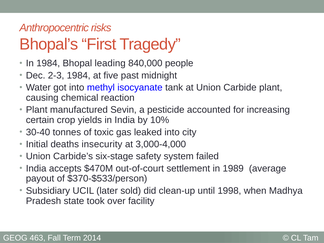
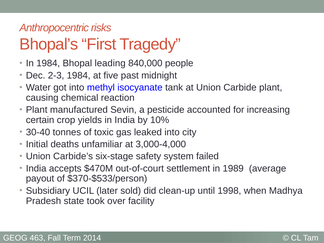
insecurity: insecurity -> unfamiliar (102, 144)
